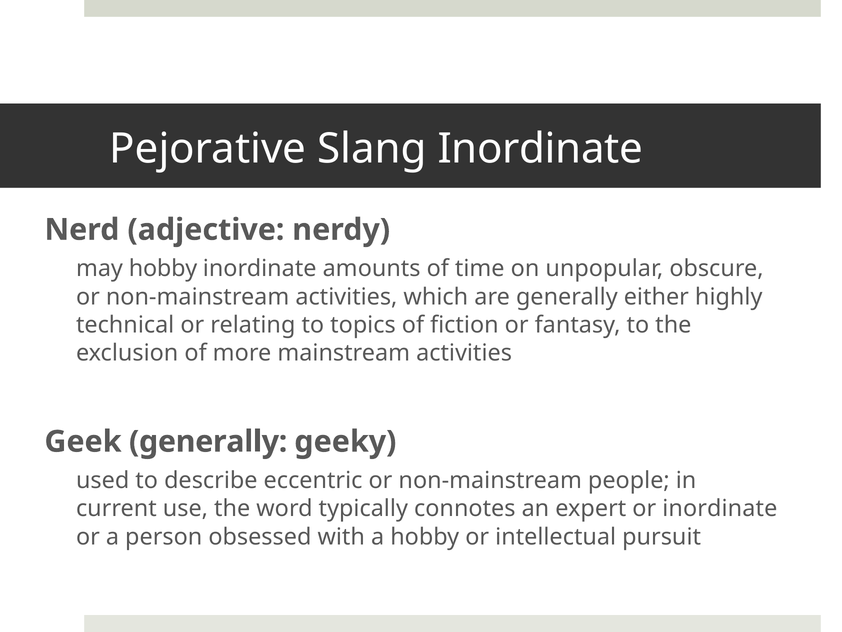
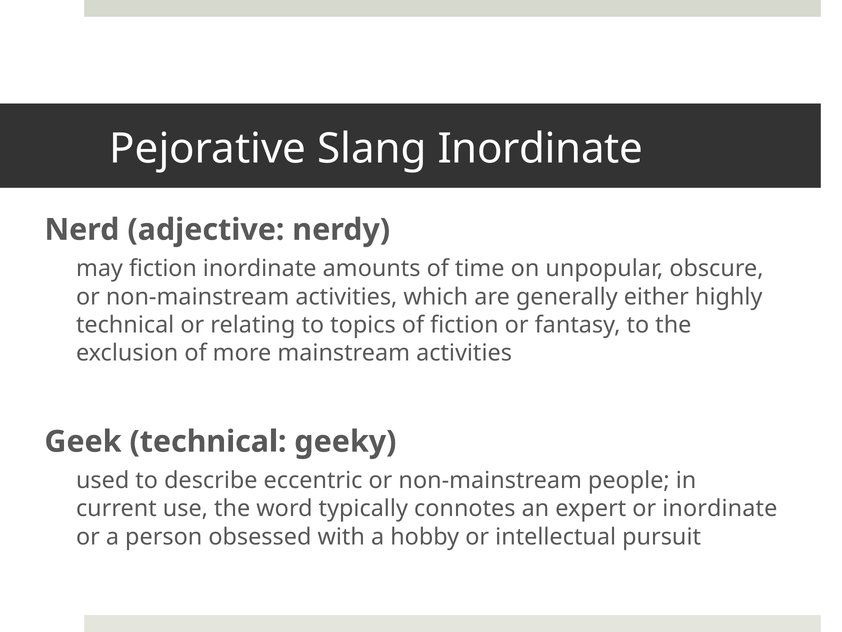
may hobby: hobby -> fiction (163, 268)
Geek generally: generally -> technical (208, 441)
